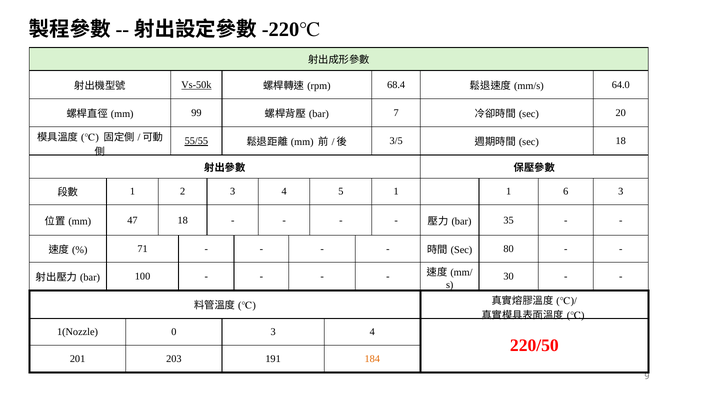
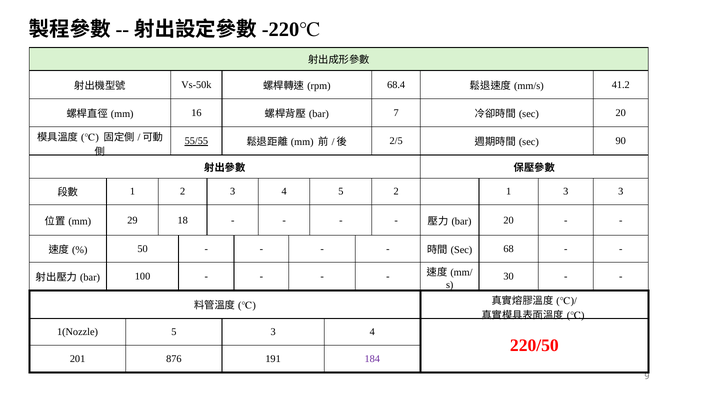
Vs-50k underline: present -> none (196, 85)
64.0: 64.0 -> 41.2 (621, 85)
99: 99 -> 16 (196, 113)
3/5: 3/5 -> 2/5 (396, 141)
18: 18 -> 90 (621, 141)
5 1: 1 -> 2 (396, 192)
1 6: 6 -> 3 (566, 192)
47: 47 -> 29 (132, 220)
35: 35 -> 20 (509, 220)
71: 71 -> 50 (143, 249)
80: 80 -> 68 (509, 249)
1(Nozzle 0: 0 -> 5 (174, 332)
203: 203 -> 876 (174, 359)
184 colour: orange -> purple (372, 359)
